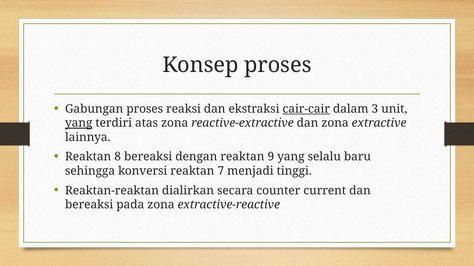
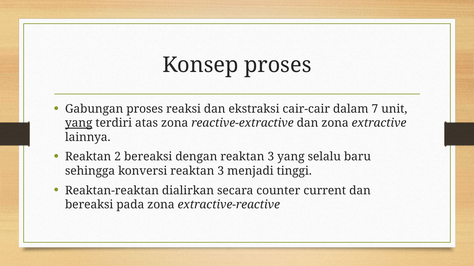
cair-cair underline: present -> none (306, 109)
3: 3 -> 7 (375, 109)
8: 8 -> 2 (118, 157)
dengan reaktan 9: 9 -> 3 (271, 157)
konversi reaktan 7: 7 -> 3 (221, 171)
